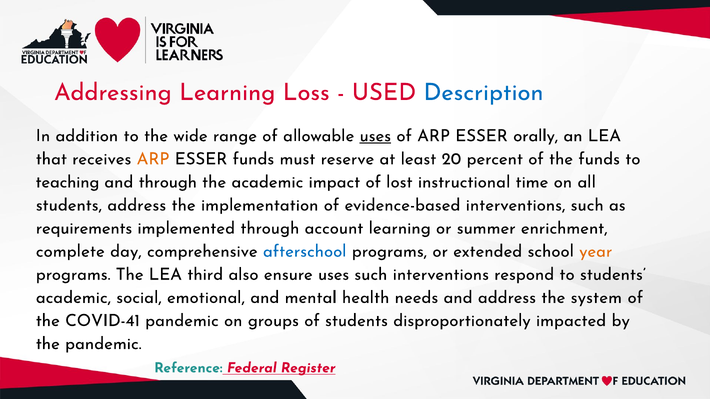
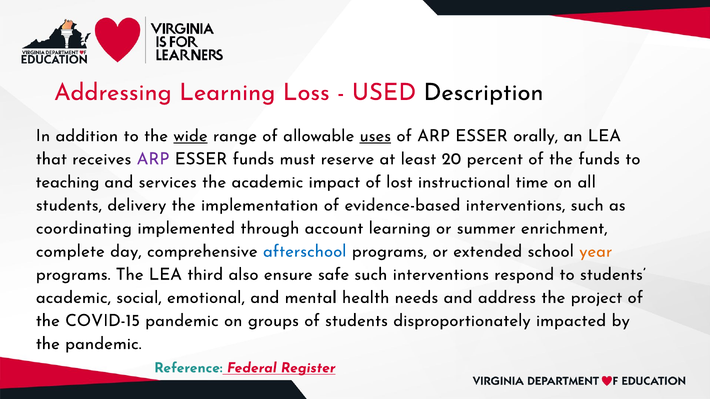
Description colour: blue -> black (484, 92)
wide underline: none -> present (190, 136)
ARP colour: orange -> purple (153, 159)
and through: through -> services (168, 182)
students address: address -> delivery (137, 205)
requirements: requirements -> coordinating (84, 228)
ensure uses: uses -> safe (334, 275)
system: system -> project (596, 298)
COVID-41: COVID-41 -> COVID-15 (103, 321)
